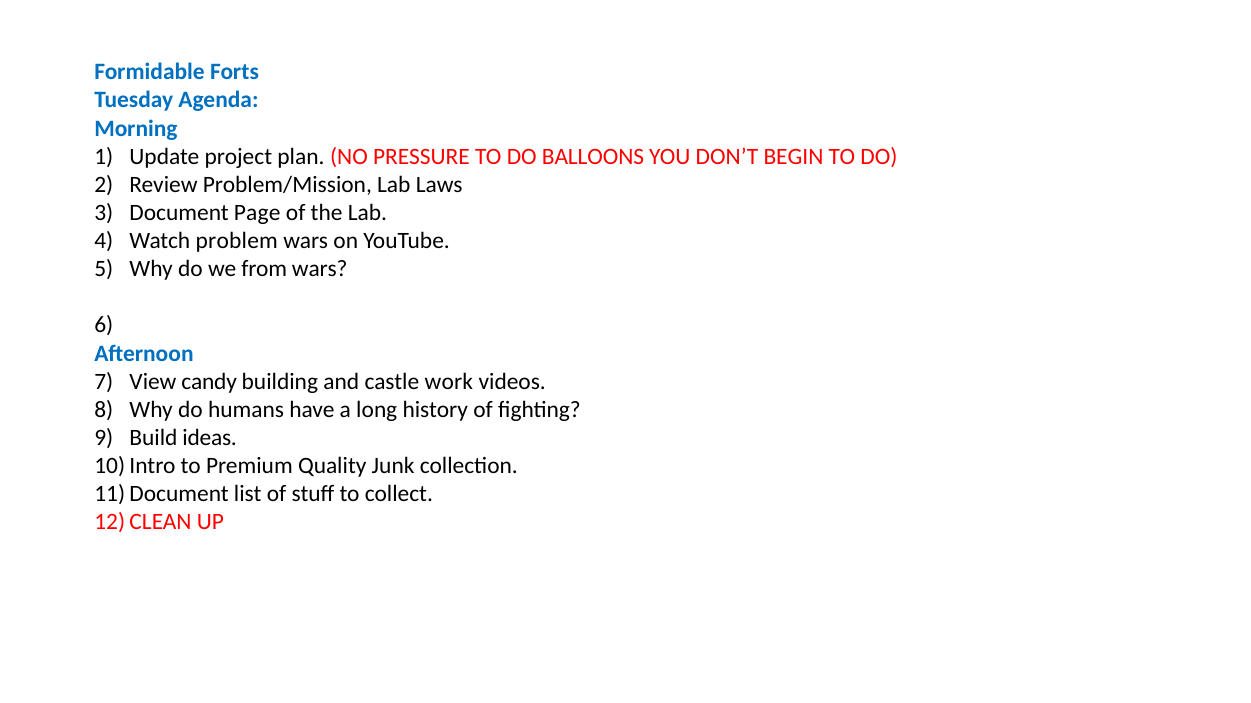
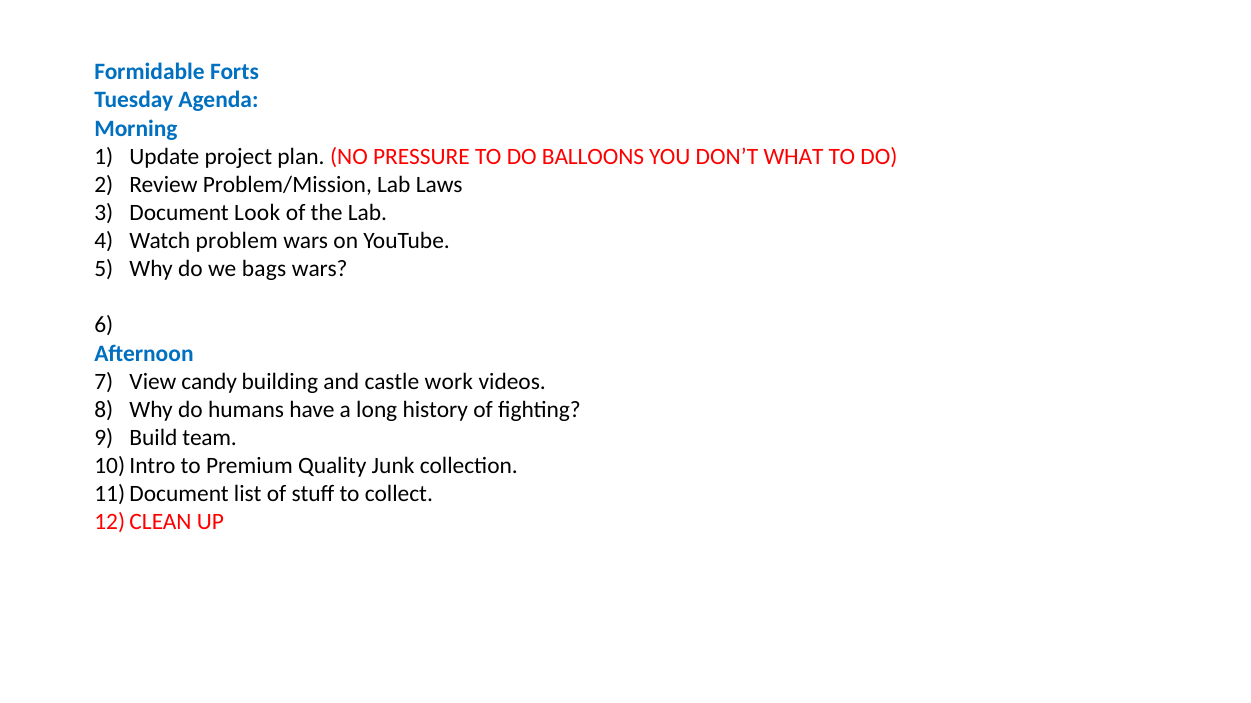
BEGIN: BEGIN -> WHAT (794, 157)
Page: Page -> Look (257, 213)
from: from -> bags (264, 269)
ideas: ideas -> team (210, 438)
